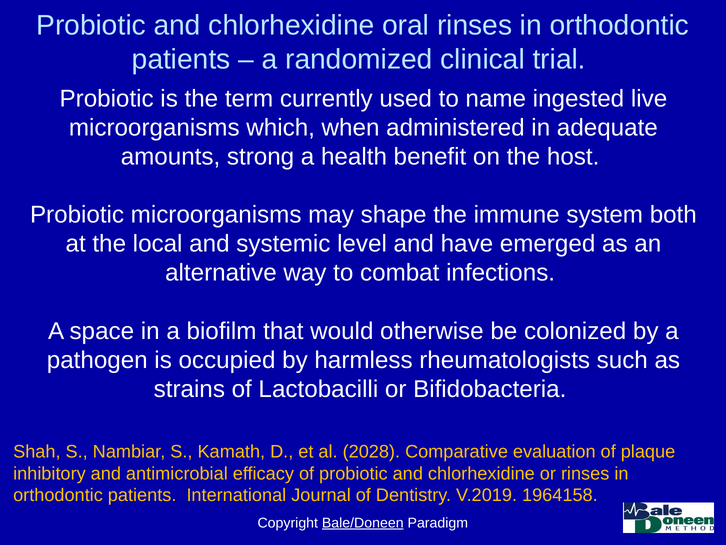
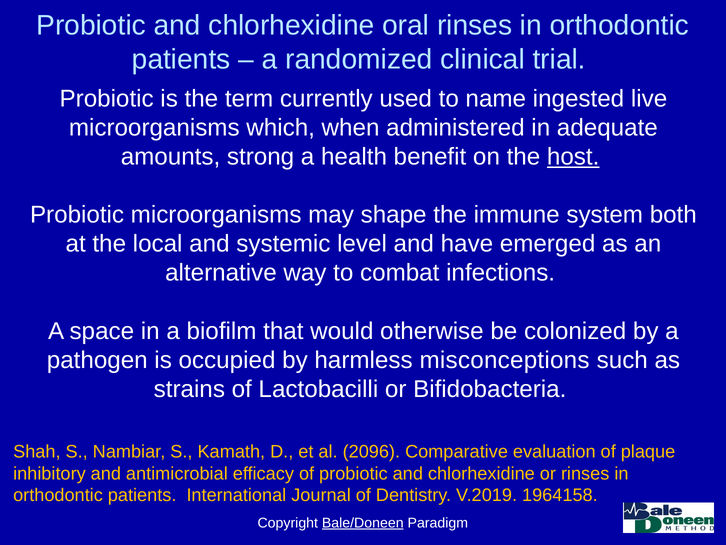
host underline: none -> present (573, 157)
rheumatologists: rheumatologists -> misconceptions (505, 360)
2028: 2028 -> 2096 (371, 451)
